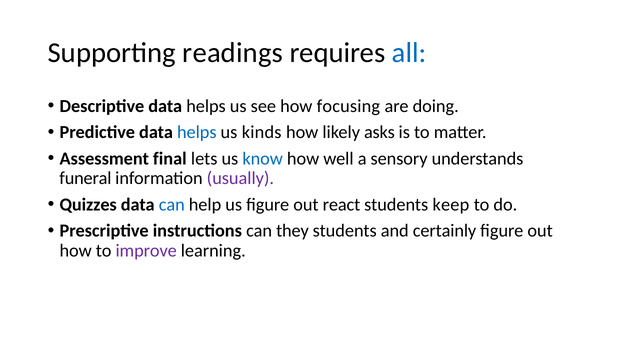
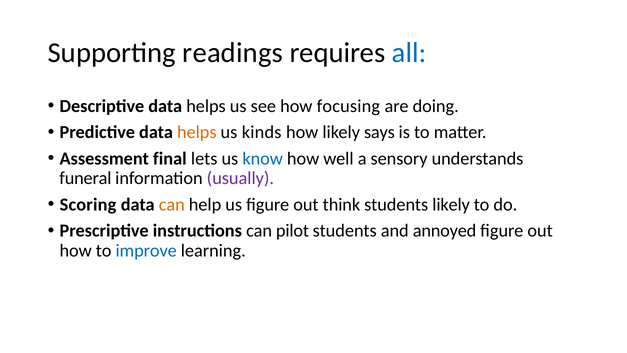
helps colour: blue -> orange (197, 132)
asks: asks -> says (379, 132)
Quizzes: Quizzes -> Scoring (88, 204)
can colour: blue -> orange (172, 204)
react: react -> think (341, 204)
students keep: keep -> likely (451, 204)
they: they -> pilot (292, 231)
certainly: certainly -> annoyed (445, 231)
improve colour: purple -> blue (146, 250)
